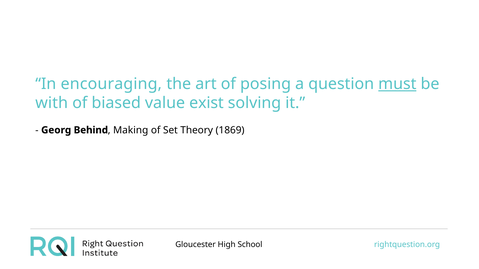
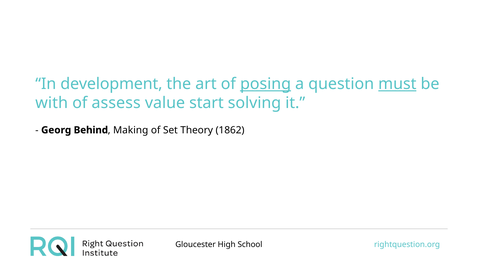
encouraging: encouraging -> development (111, 84)
posing underline: none -> present (266, 84)
biased: biased -> assess (116, 103)
exist: exist -> start (206, 103)
1869: 1869 -> 1862 (230, 130)
